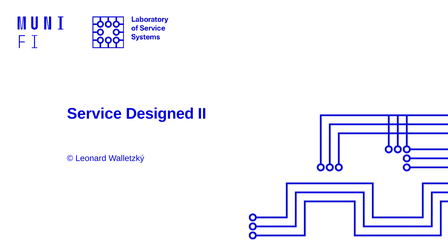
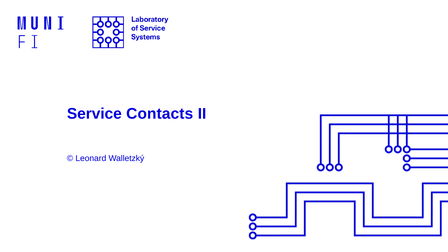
Designed: Designed -> Contacts (160, 114)
